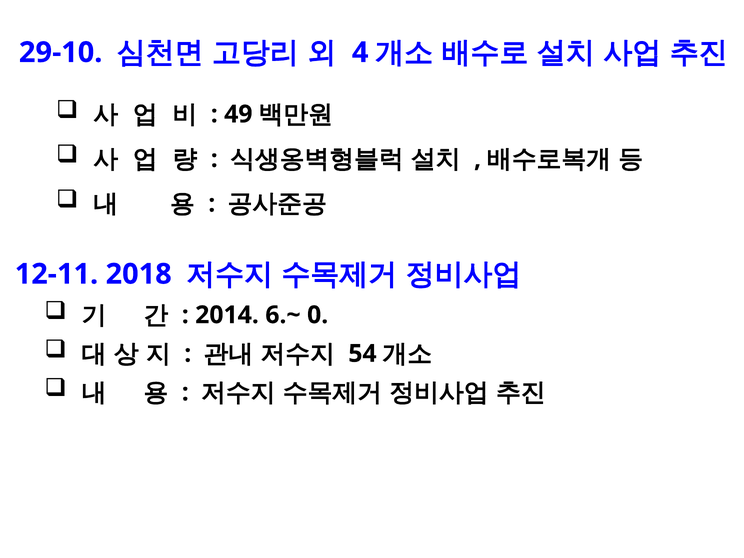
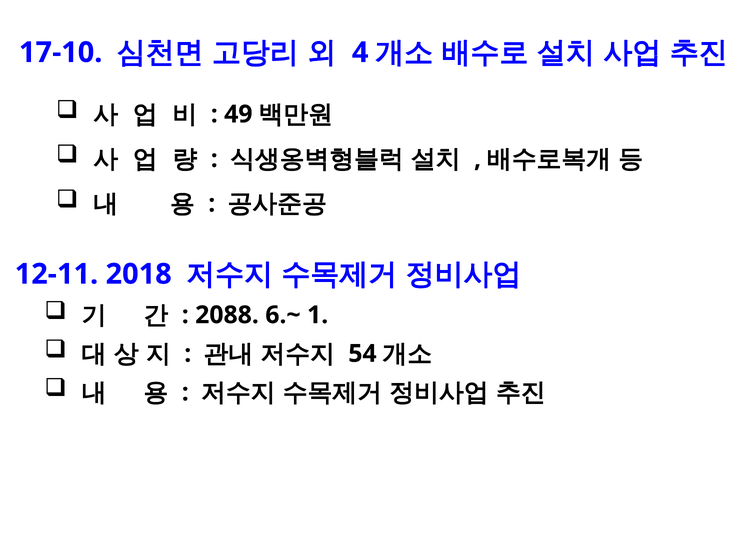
29-10: 29-10 -> 17-10 (61, 52)
2014: 2014 -> 2088 (227, 315)
0: 0 -> 1 (318, 315)
